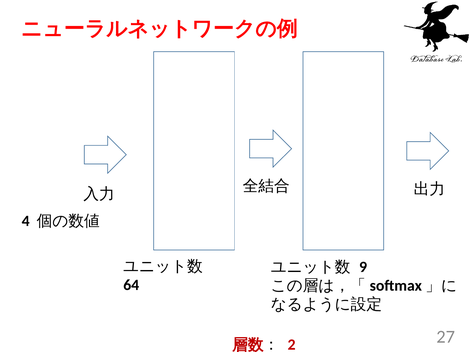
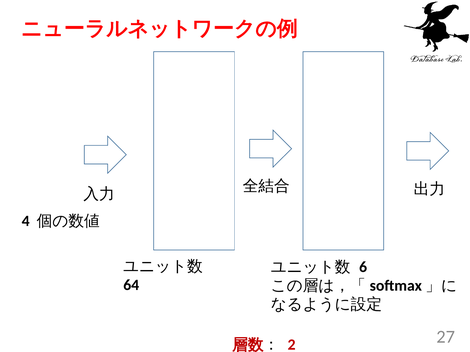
9: 9 -> 6 (363, 267)
